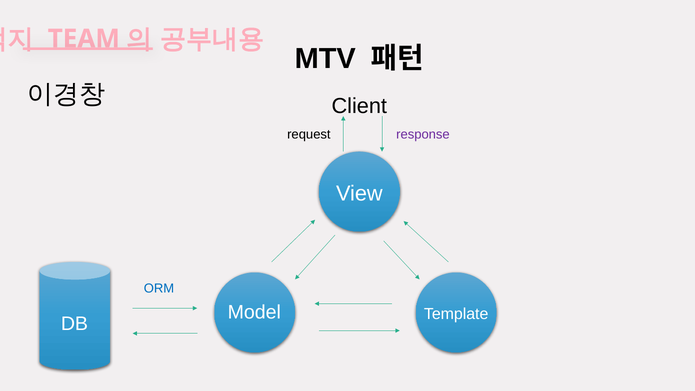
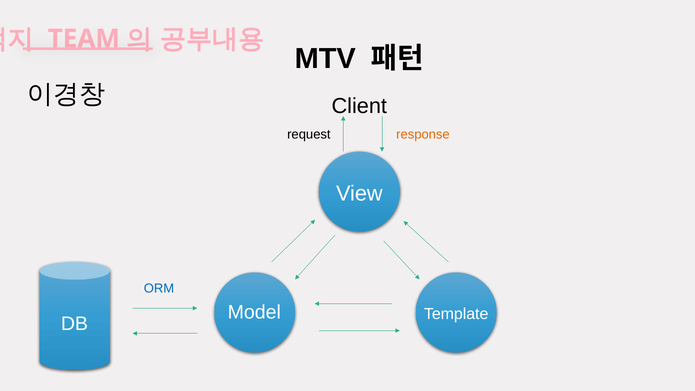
response colour: purple -> orange (423, 135)
